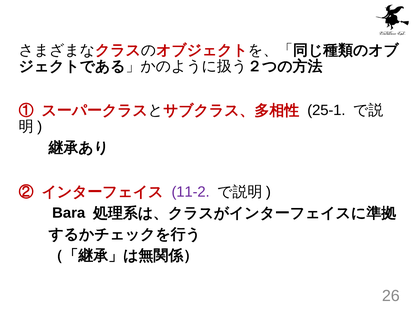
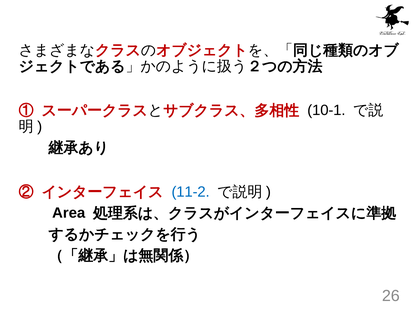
25-1: 25-1 -> 10-1 (326, 111)
11-2 colour: purple -> blue (191, 192)
Bara: Bara -> Area (69, 214)
